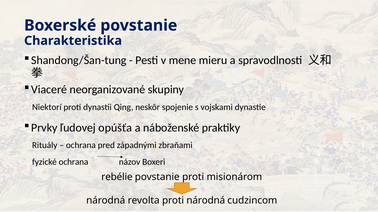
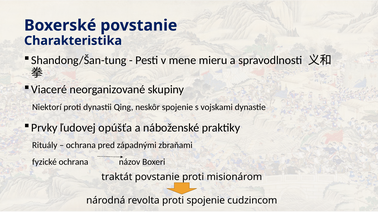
rebélie: rebélie -> traktát (117, 177)
proti národná: národná -> spojenie (206, 201)
